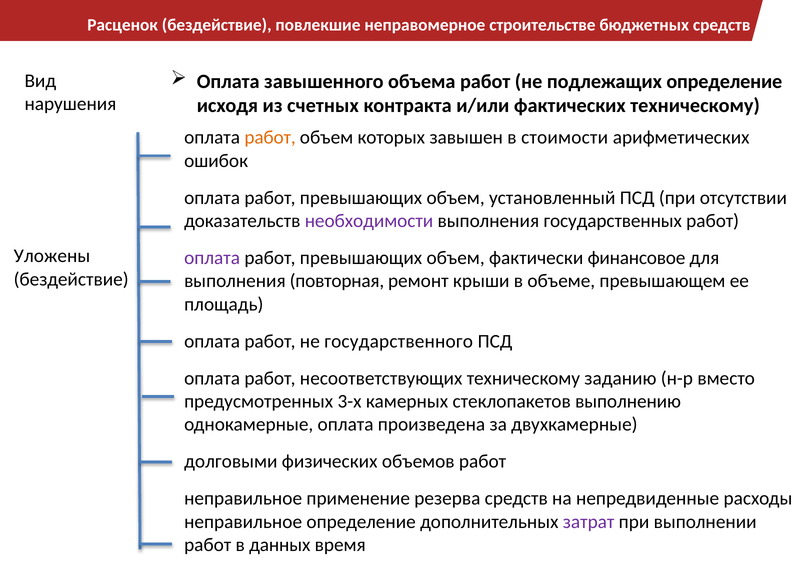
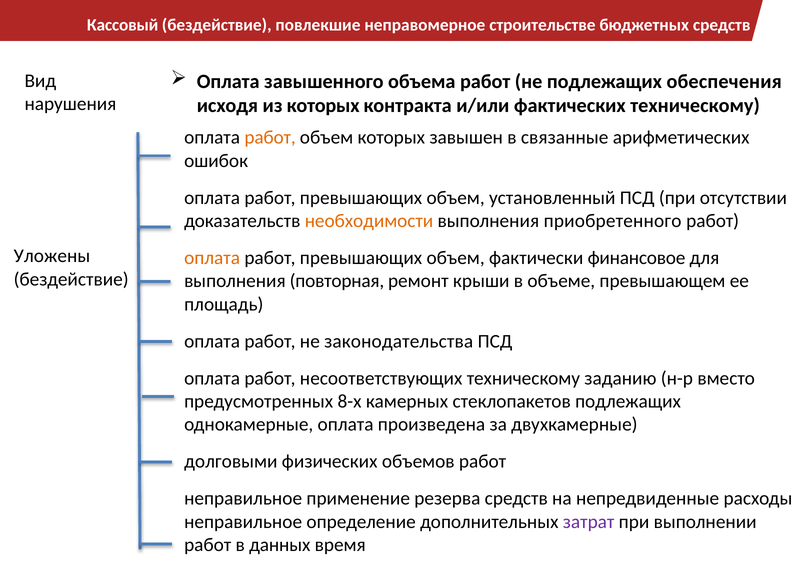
Расценок: Расценок -> Кассовый (123, 25)
подлежащих определение: определение -> обеспечения (724, 81)
из счетных: счетных -> которых (323, 106)
стоимости: стоимости -> связанные (565, 137)
необходимости colour: purple -> orange (369, 221)
государственных: государственных -> приобретенного (613, 221)
оплата colour: purple -> orange (212, 258)
государственного: государственного -> законодательства (399, 341)
3-х: 3-х -> 8-х (350, 401)
стеклопакетов выполнению: выполнению -> подлежащих (628, 401)
